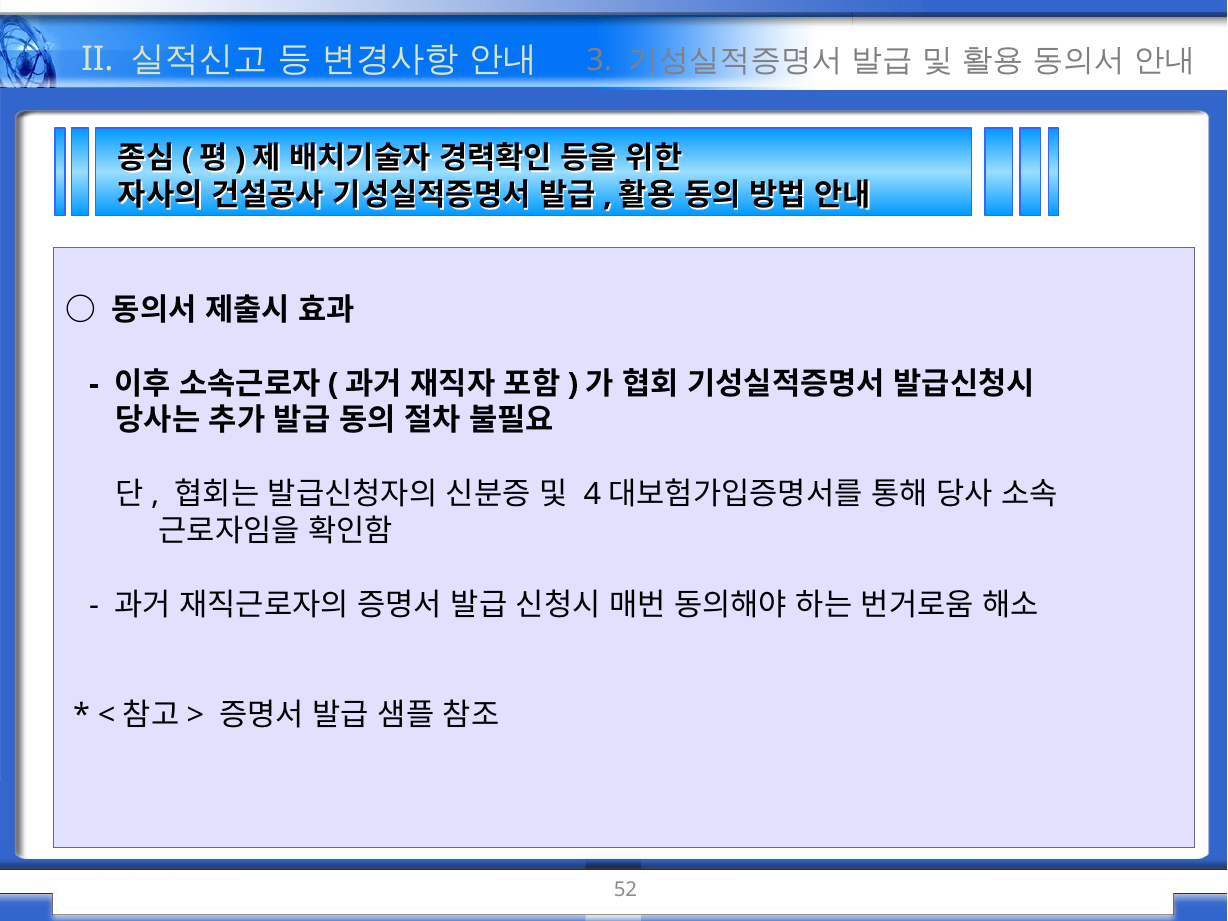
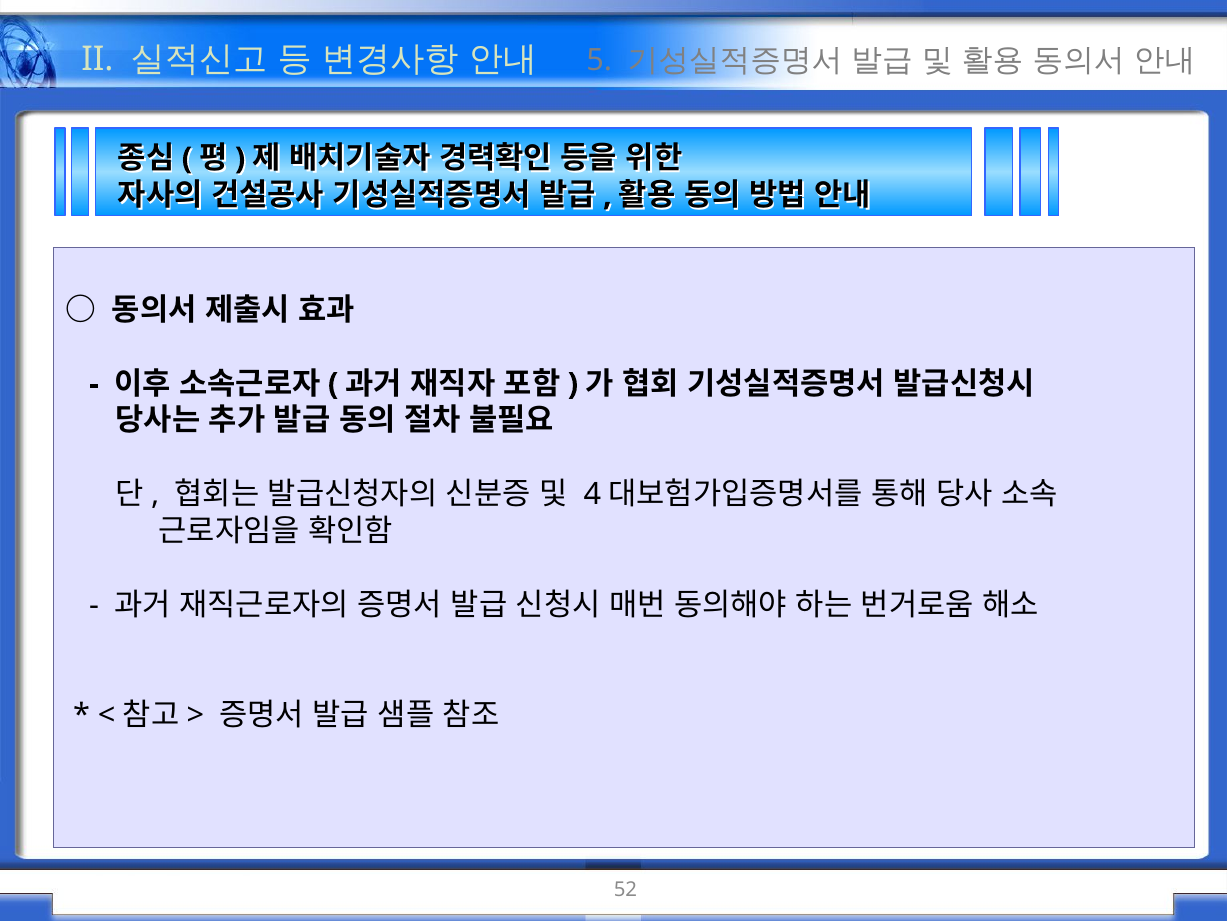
3: 3 -> 5 (599, 60)
